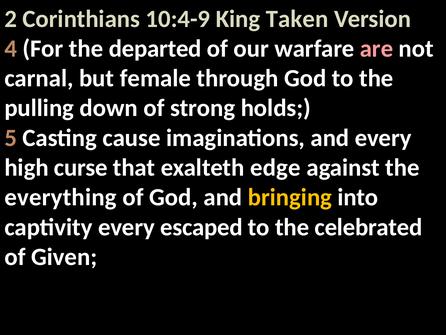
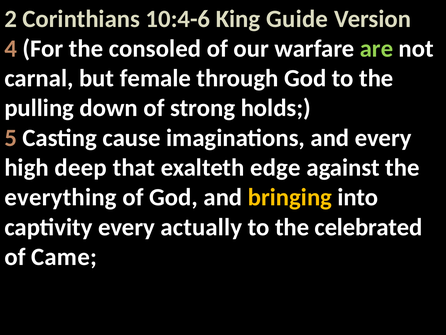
10:4-9: 10:4-9 -> 10:4-6 (178, 19)
Taken: Taken -> Guide (297, 19)
departed: departed -> consoled (155, 49)
are colour: pink -> light green (377, 49)
curse: curse -> deep (81, 167)
escaped: escaped -> actually (201, 227)
Given: Given -> Came (64, 257)
